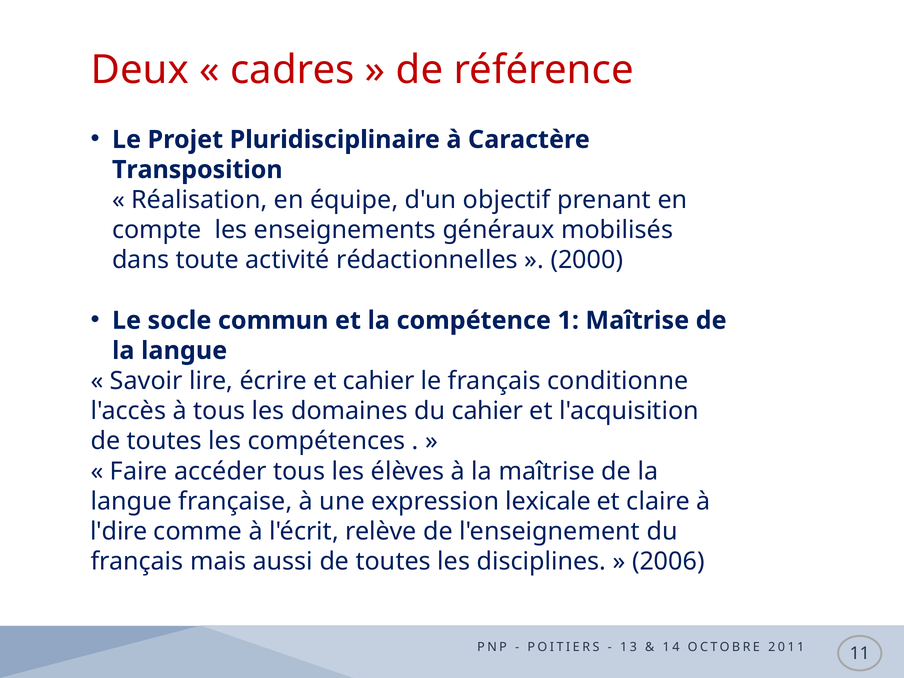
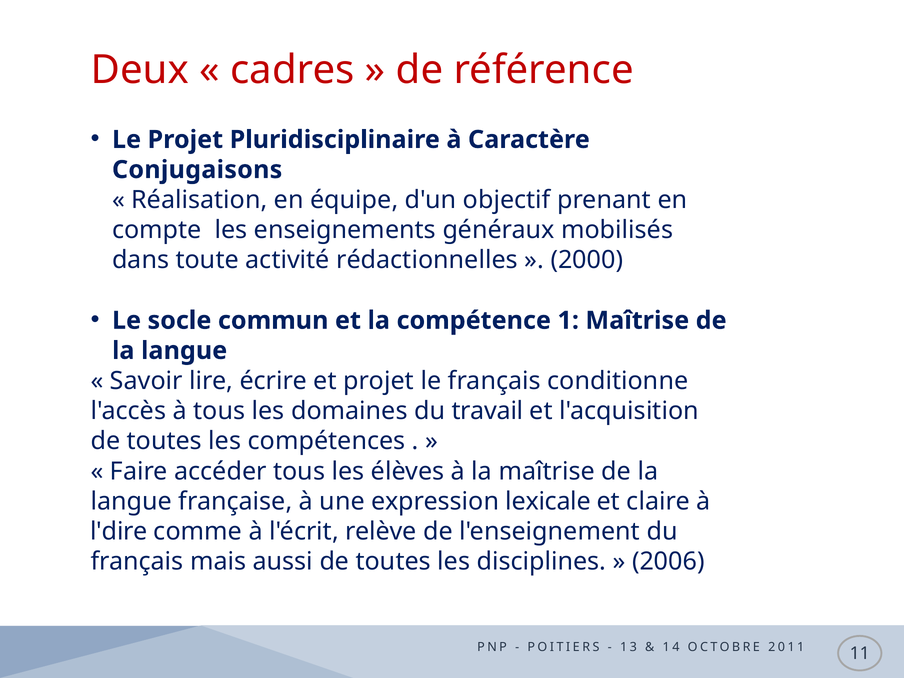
Transposition: Transposition -> Conjugaisons (197, 170)
et cahier: cahier -> projet (379, 381)
du cahier: cahier -> travail (487, 411)
